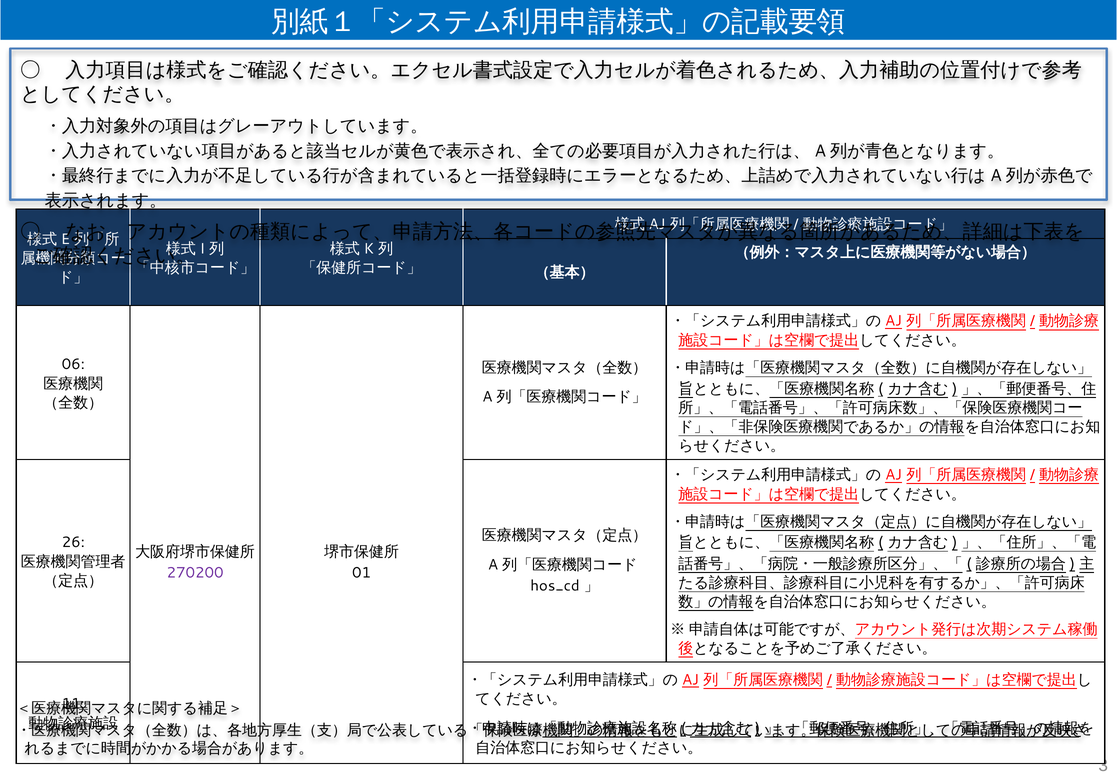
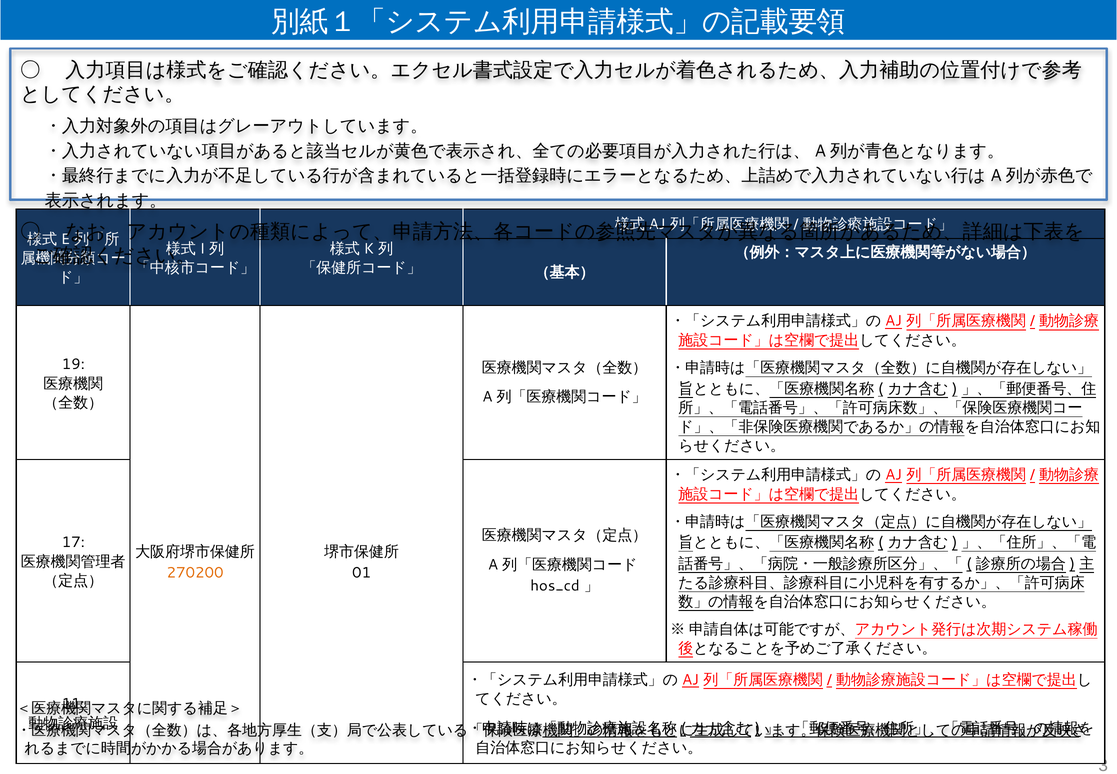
06: 06 -> 19 (73, 364)
26: 26 -> 17 (73, 542)
270200 colour: purple -> orange (195, 573)
